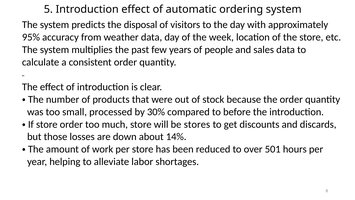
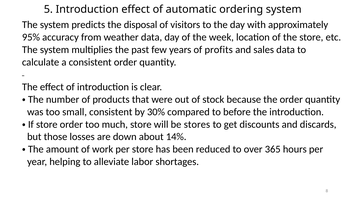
people: people -> profits (219, 50)
small processed: processed -> consistent (111, 112)
501: 501 -> 365 (273, 149)
